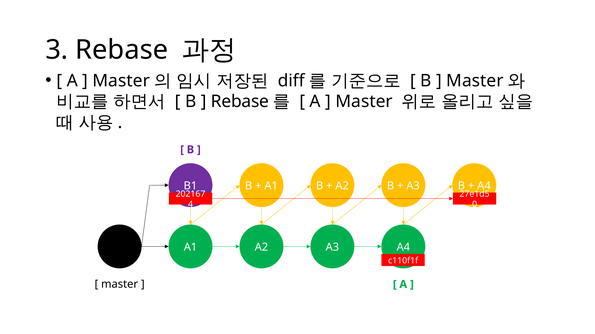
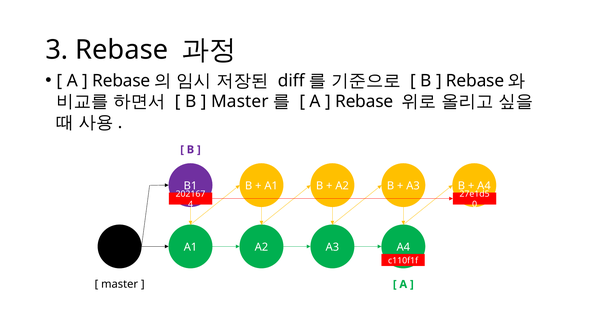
Master: Master -> Rebase (121, 81)
Master: Master -> Rebase (475, 81)
Rebase: Rebase -> Master (240, 102)
Master: Master -> Rebase (364, 102)
